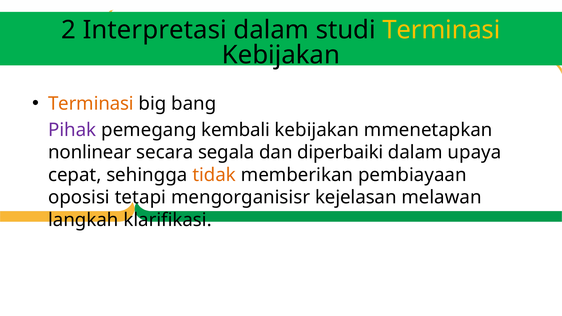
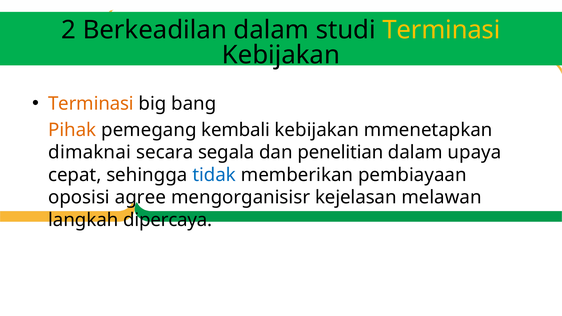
Interpretasi: Interpretasi -> Berkeadilan (155, 30)
Pihak colour: purple -> orange (72, 130)
nonlinear: nonlinear -> dimaknai (90, 153)
diperbaiki: diperbaiki -> penelitian (340, 153)
tidak colour: orange -> blue (214, 175)
tetapi: tetapi -> agree (140, 198)
klarifikasi: klarifikasi -> dipercaya (168, 220)
